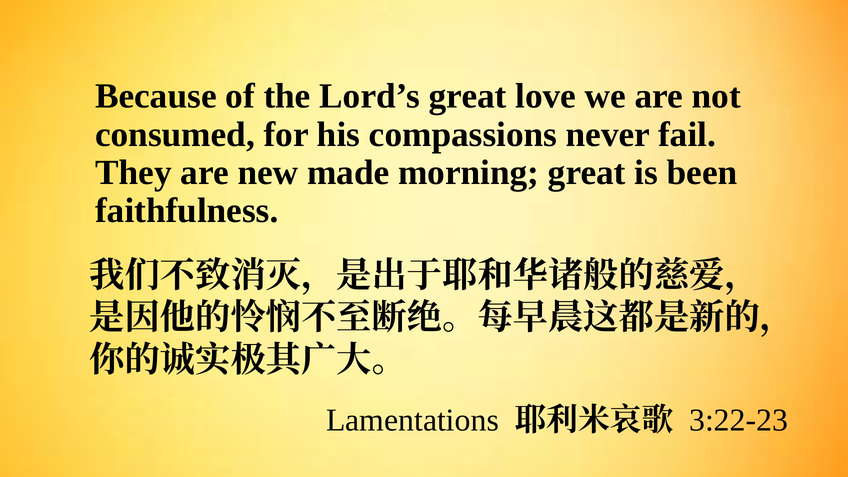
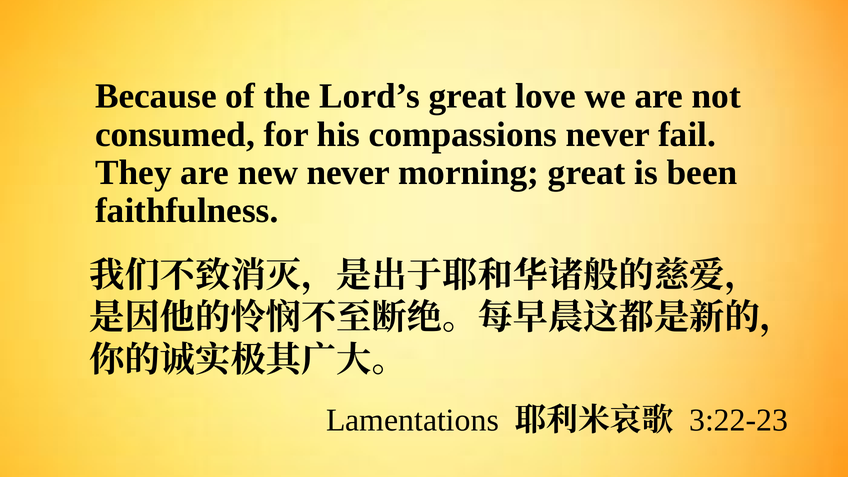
new made: made -> never (348, 173)
